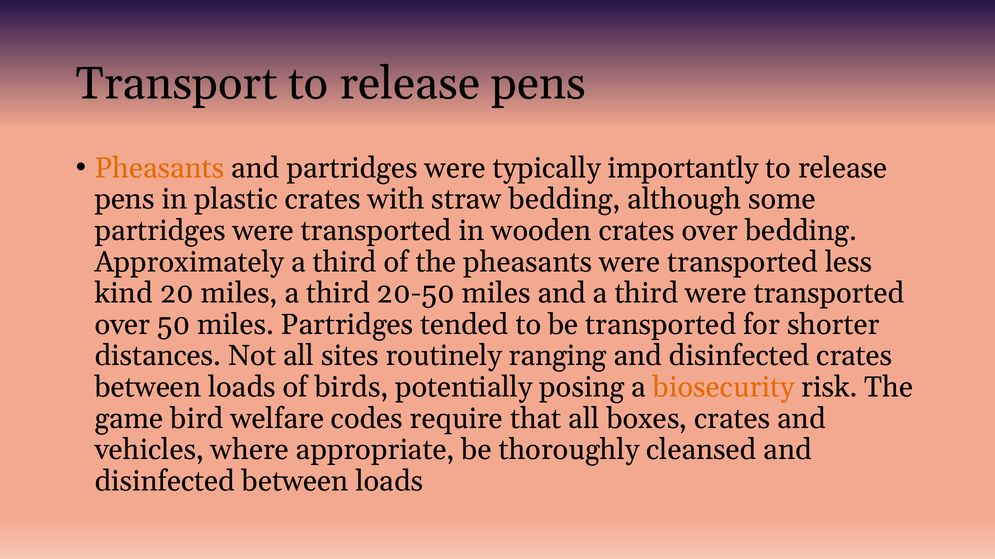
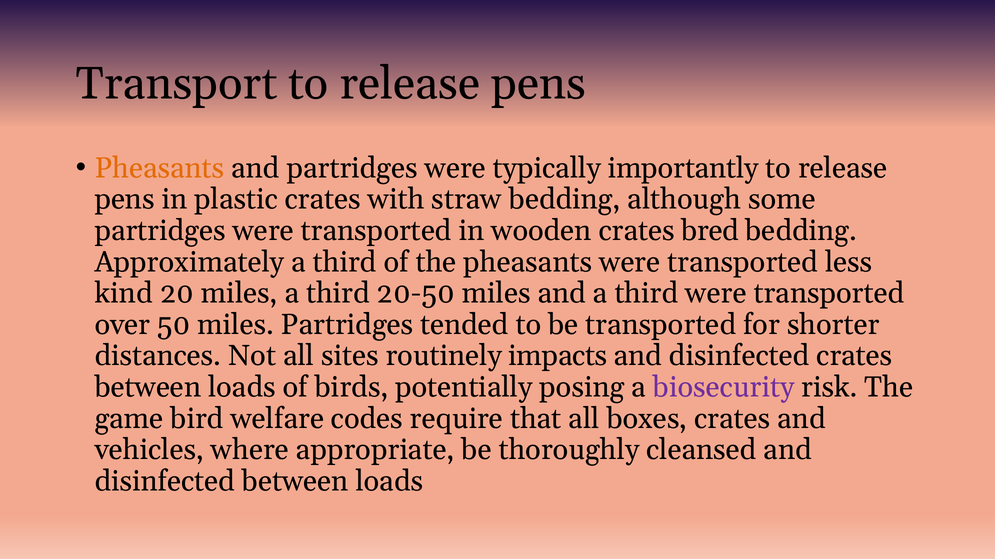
crates over: over -> bred (710, 231)
ranging: ranging -> impacts (558, 356)
biosecurity colour: orange -> purple (724, 388)
